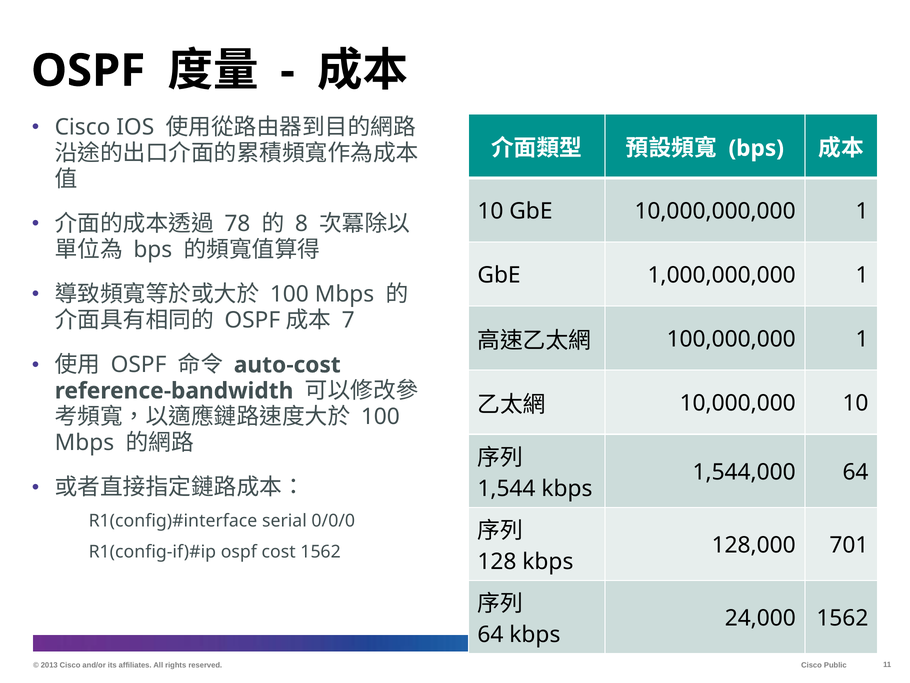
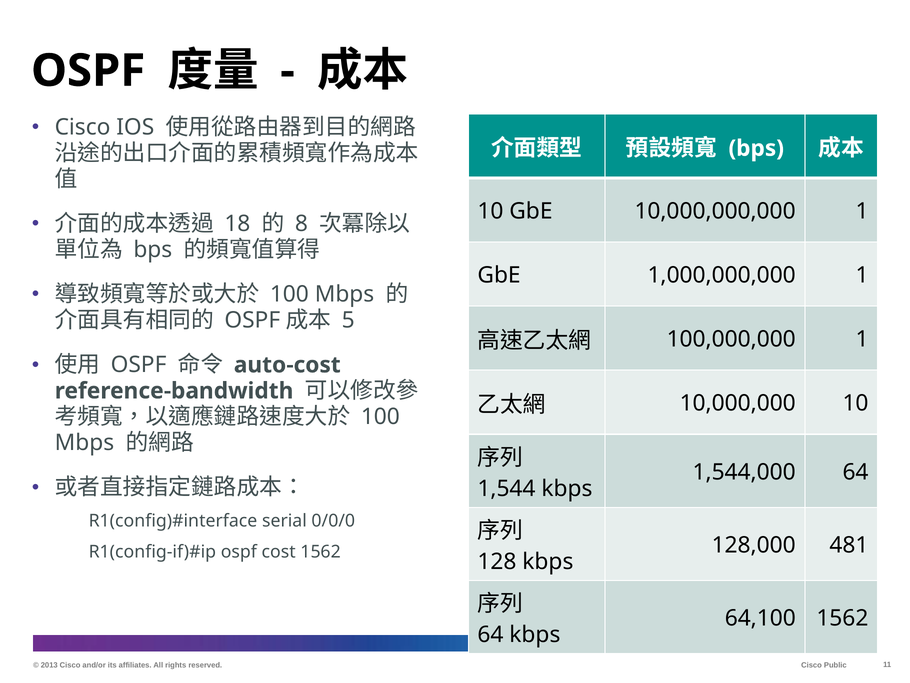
78: 78 -> 18 (237, 224)
7: 7 -> 5 (348, 320)
701: 701 -> 481 (849, 545)
24,000: 24,000 -> 64,100 (760, 618)
